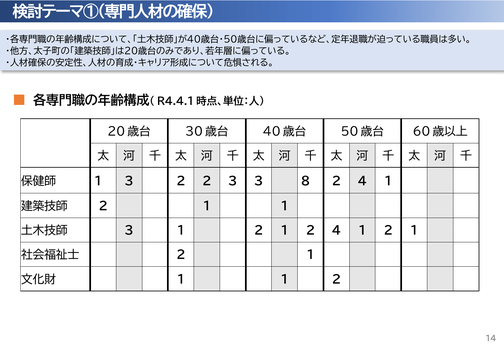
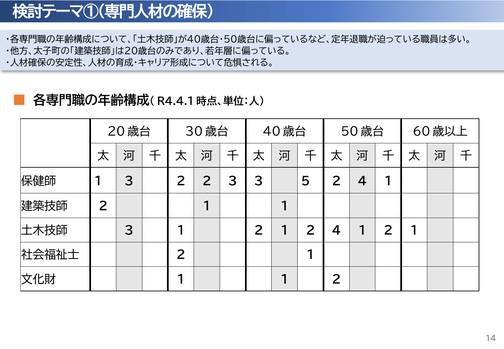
8: 8 -> 5 (306, 181)
